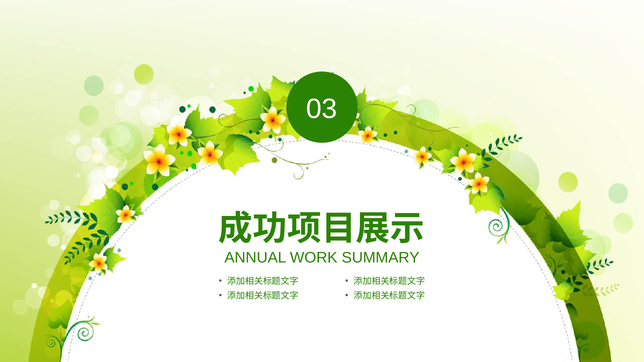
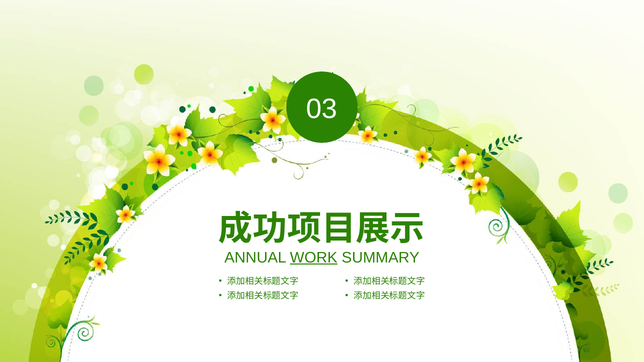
WORK underline: none -> present (314, 258)
